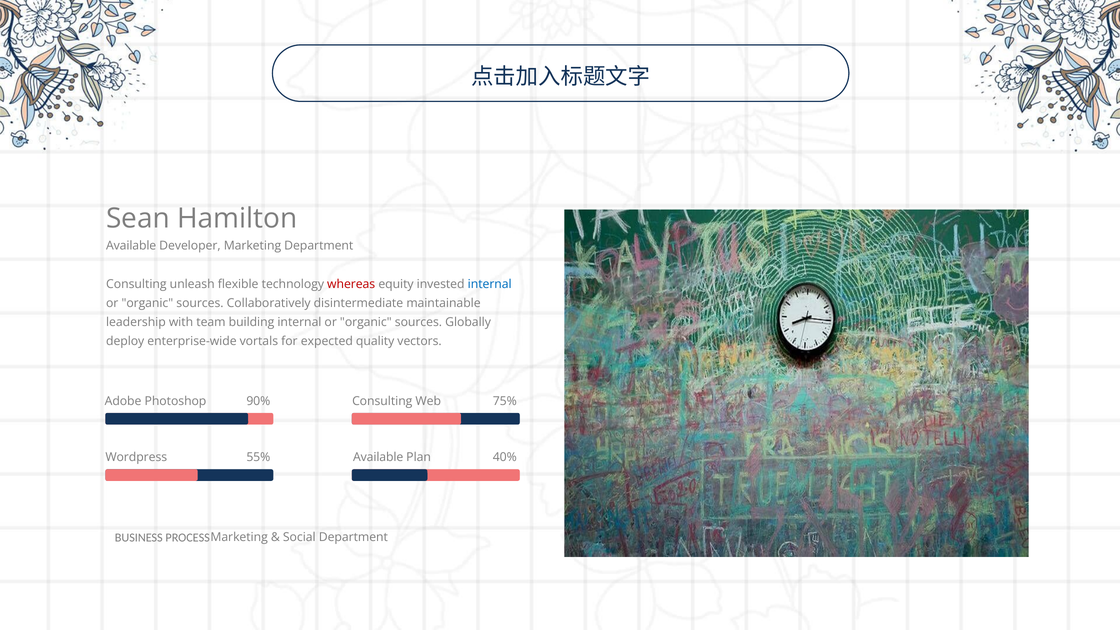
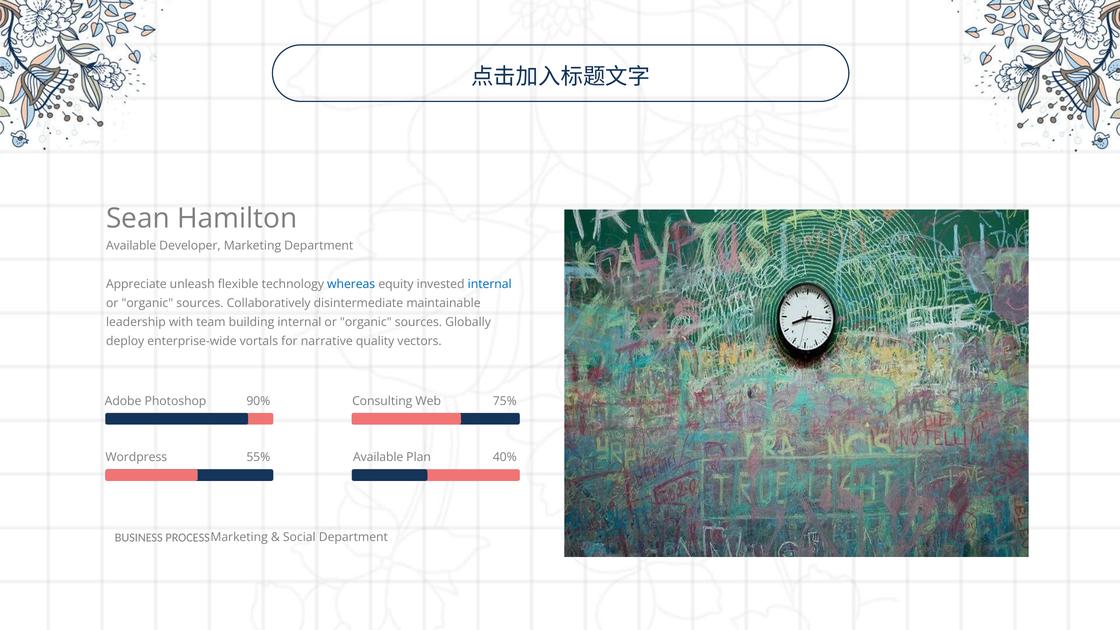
Consulting: Consulting -> Appreciate (136, 284)
whereas colour: red -> blue (351, 284)
expected: expected -> narrative (327, 341)
